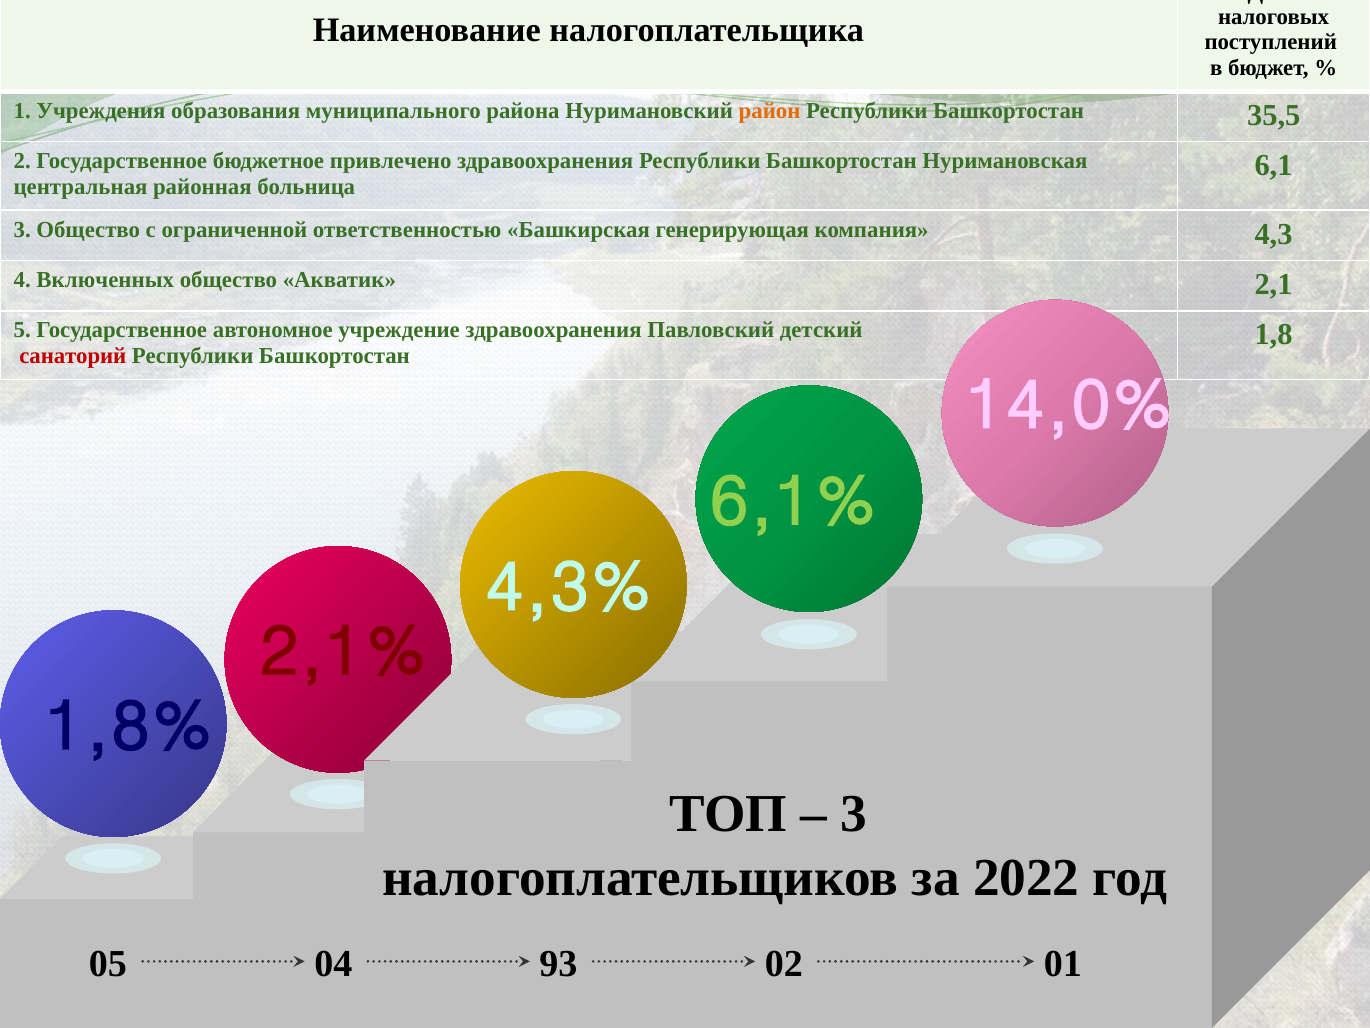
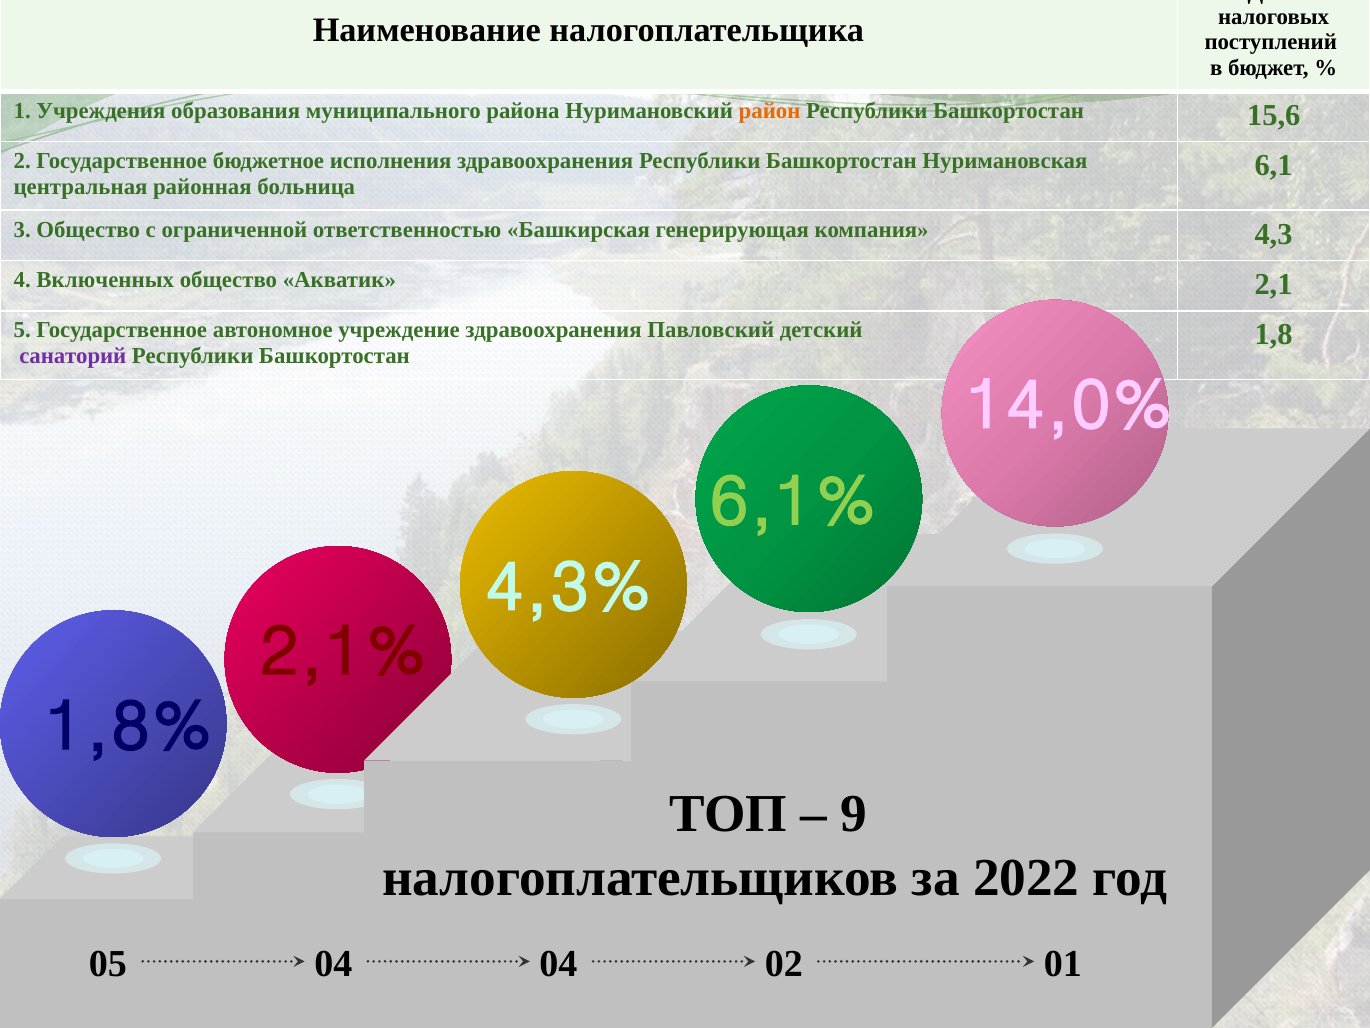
35,5: 35,5 -> 15,6 (1274, 115)
привлечено: привлечено -> исполнения (391, 161)
санаторий colour: red -> purple (73, 356)
3: 3 -> 9 (854, 813)
04 93: 93 -> 04 (558, 963)
